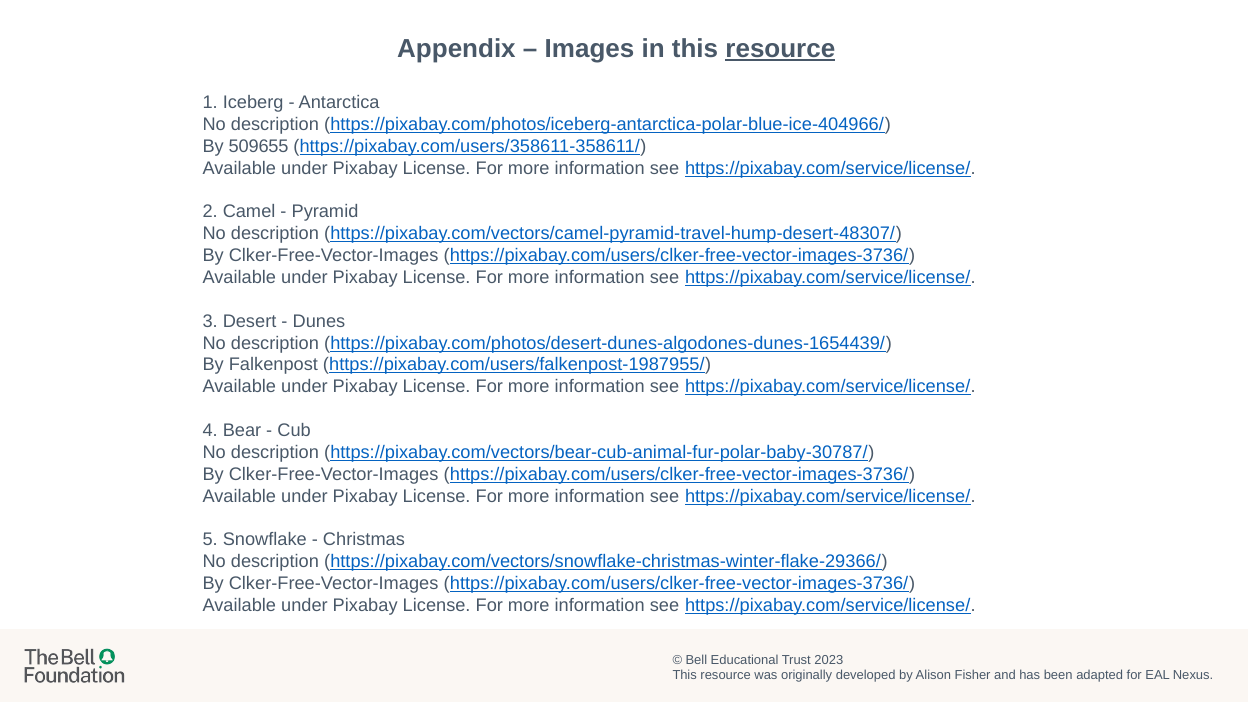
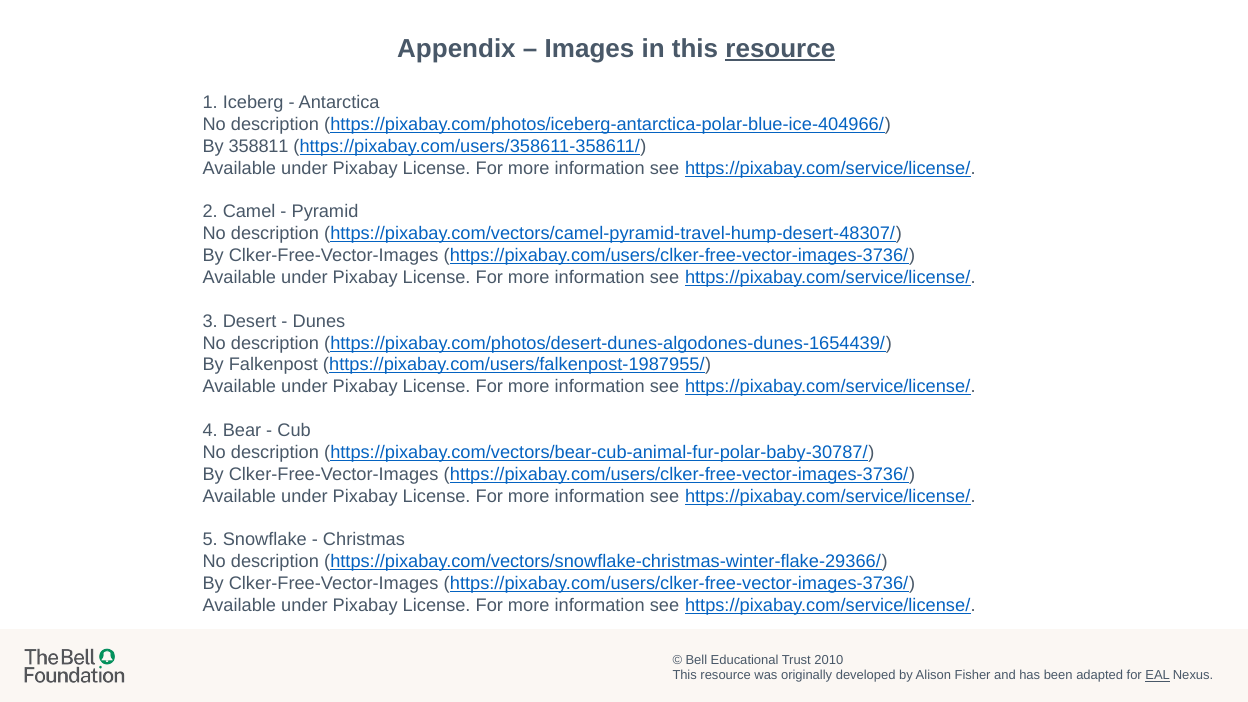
509655: 509655 -> 358811 (259, 146)
2023: 2023 -> 2010 (829, 660)
EAL underline: none -> present (1158, 676)
